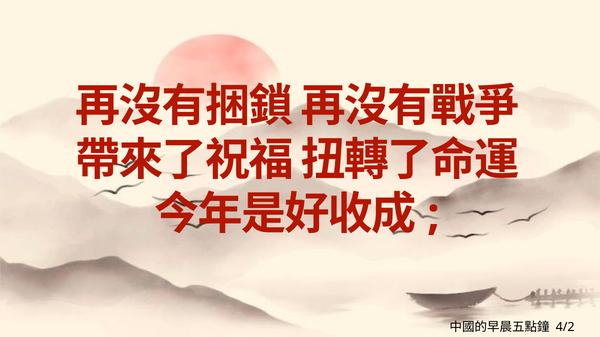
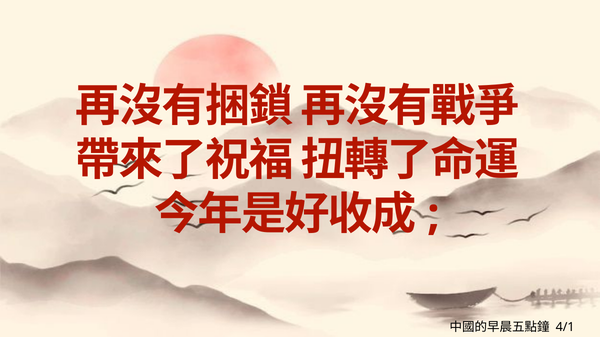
4/2: 4/2 -> 4/1 (565, 327)
